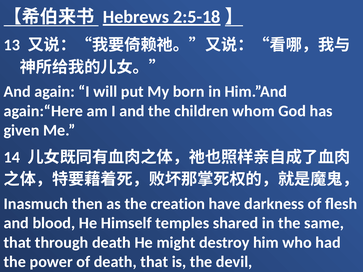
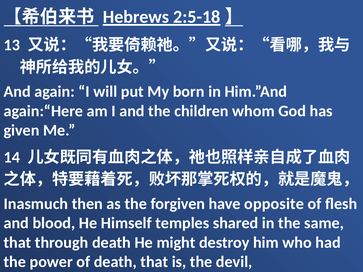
creation: creation -> forgiven (178, 204)
darkness: darkness -> opposite (274, 204)
